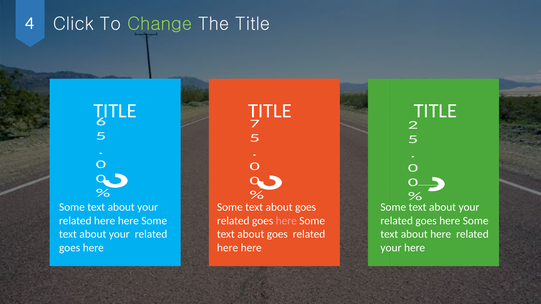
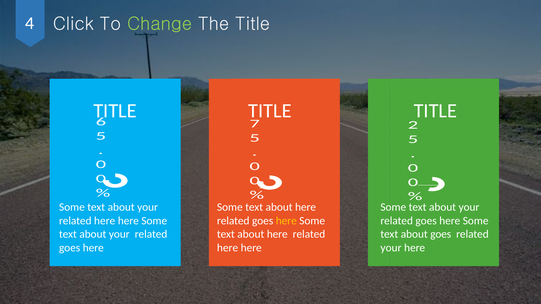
goes: goes -> here (306, 207)
here colour: pink -> yellow (286, 221)
goes: goes -> here (277, 234)
about here: here -> goes (441, 234)
